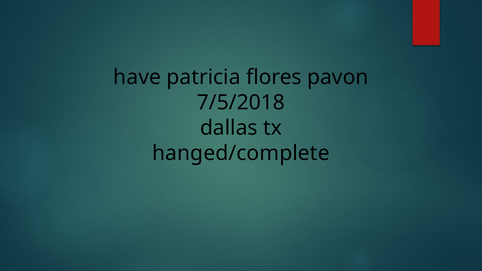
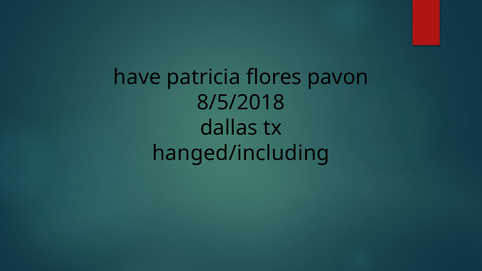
7/5/2018: 7/5/2018 -> 8/5/2018 (241, 103)
hanged/complete: hanged/complete -> hanged/including (241, 153)
